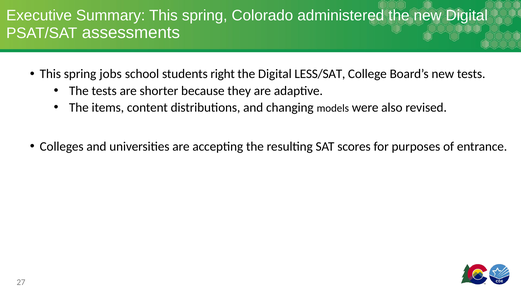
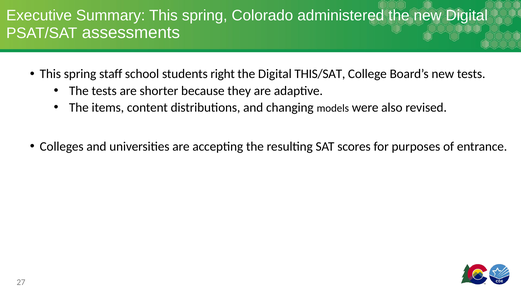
jobs: jobs -> staff (111, 74)
LESS/SAT: LESS/SAT -> THIS/SAT (320, 74)
